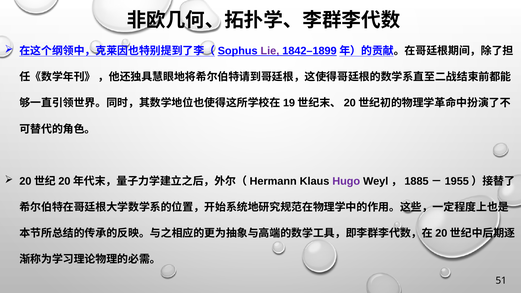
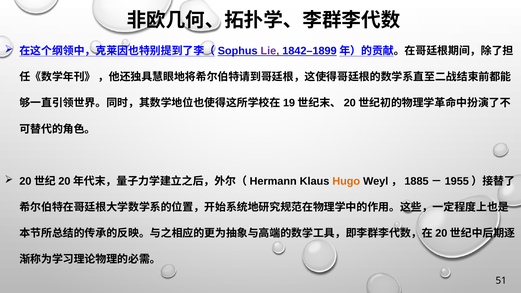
Hugo colour: purple -> orange (346, 181)
